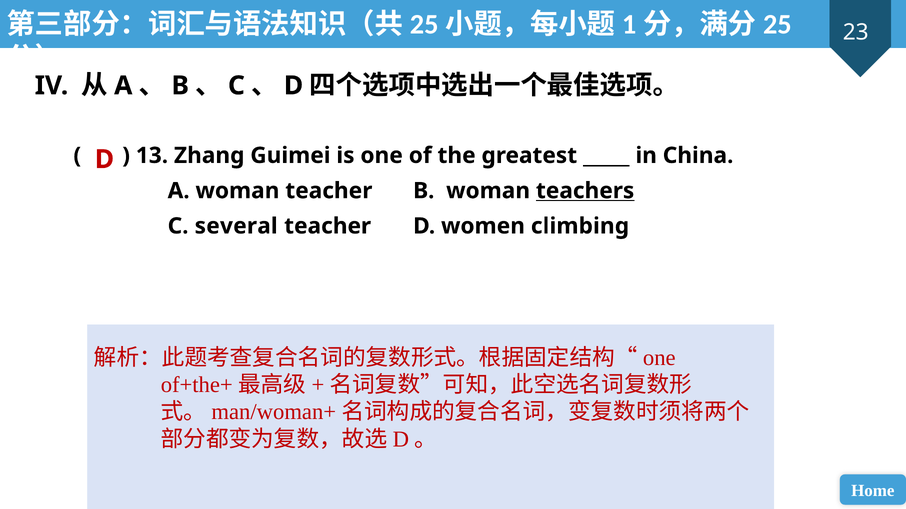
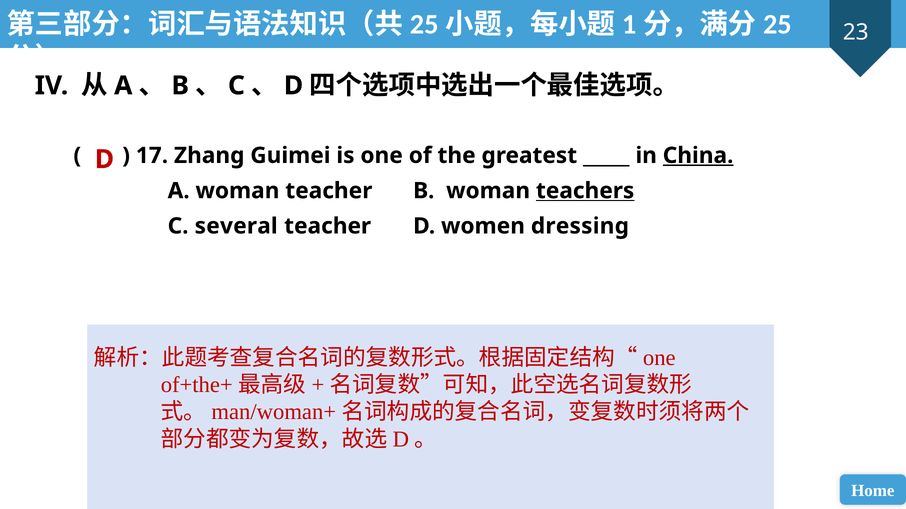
13: 13 -> 17 (152, 156)
China underline: none -> present (698, 156)
climbing: climbing -> dressing (580, 226)
